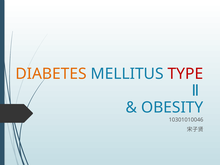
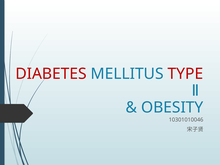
DIABETES colour: orange -> red (51, 74)
